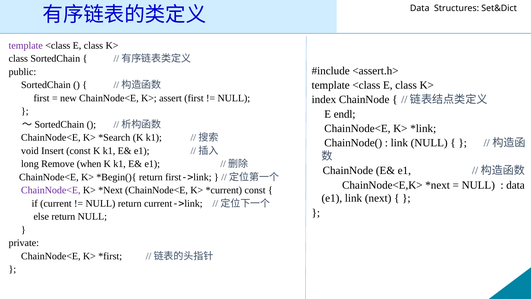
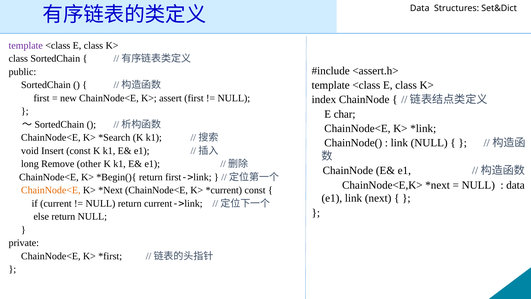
endl: endl -> char (345, 114)
when: when -> other (89, 164)
ChainNode<E colour: purple -> orange (51, 190)
